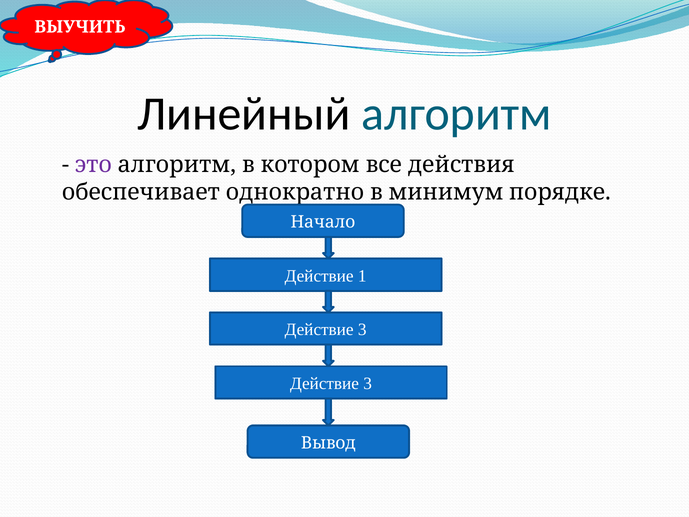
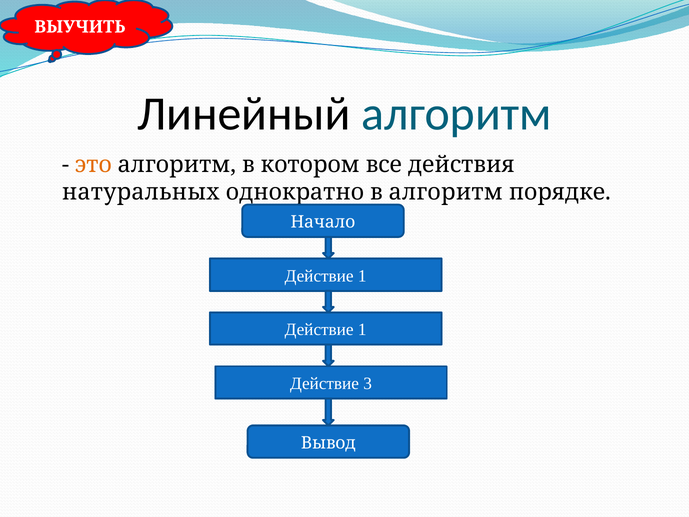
это colour: purple -> orange (93, 165)
обеспечивает: обеспечивает -> натуральных (141, 192)
минимум: минимум -> алгоритм (446, 192)
3: 3 -> 1 (362, 330)
